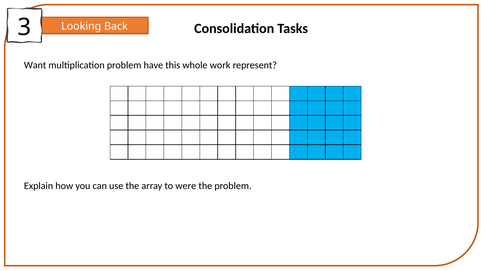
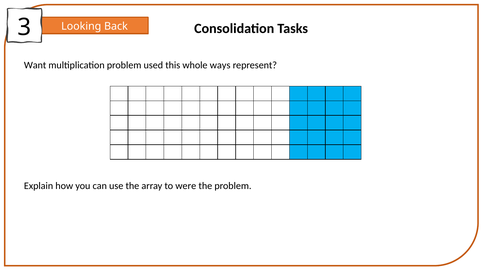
have: have -> used (153, 65)
work: work -> ways (220, 65)
